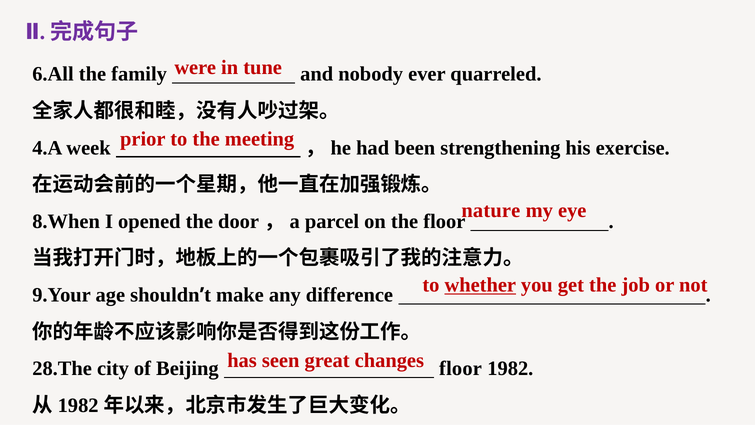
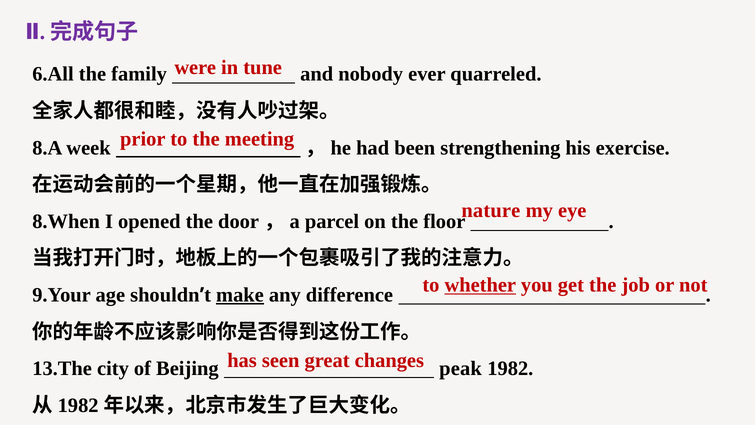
4.A: 4.A -> 8.A (47, 148)
make underline: none -> present (240, 295)
28.The: 28.The -> 13.The (62, 368)
Beijing floor: floor -> peak (461, 368)
